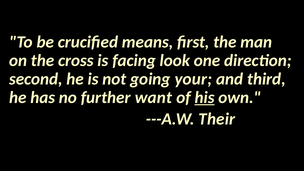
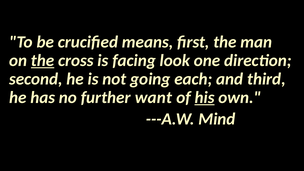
the underline: none -> present (43, 60)
your: your -> each (193, 79)
Their: Their -> Mind (217, 119)
